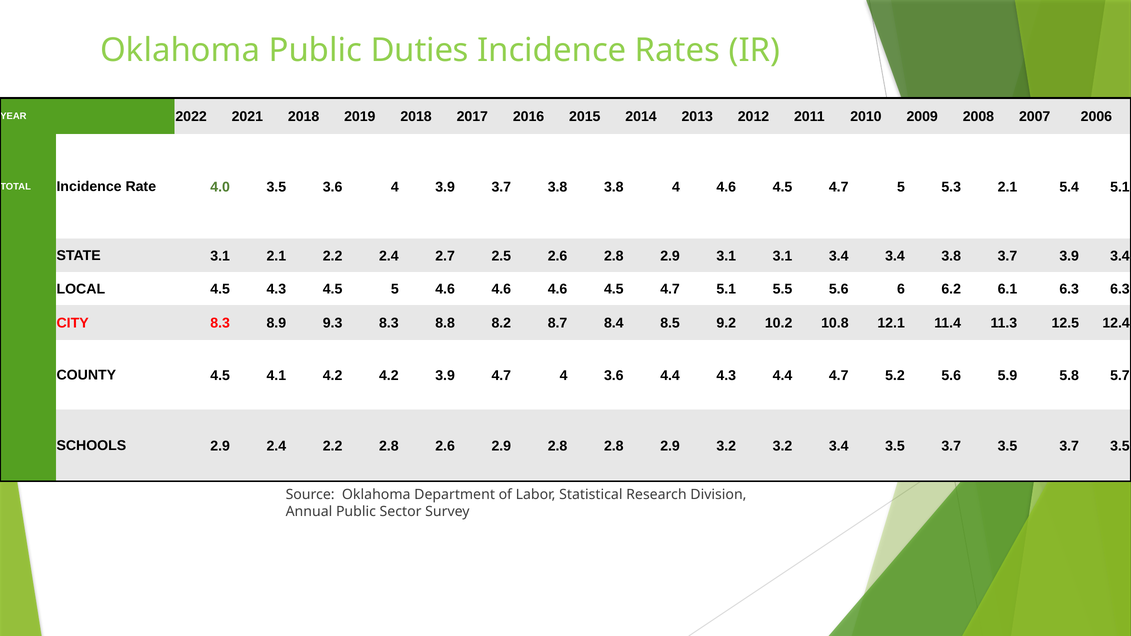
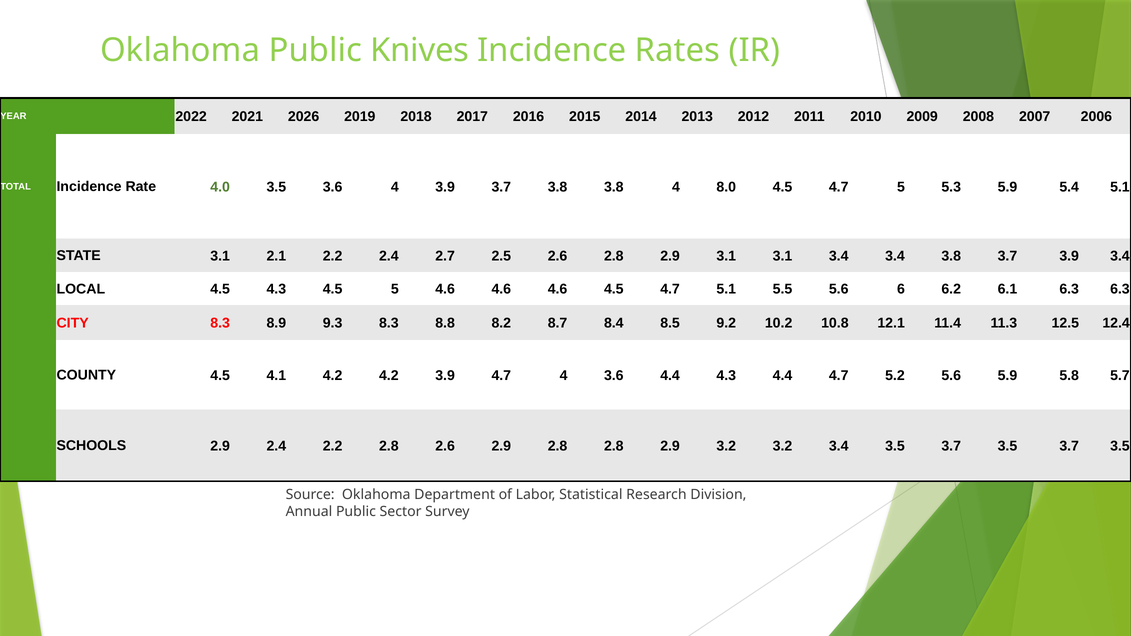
Duties: Duties -> Knives (420, 50)
2021 2018: 2018 -> 2026 (304, 117)
4 4.6: 4.6 -> 8.0 (726, 187)
5.3 2.1: 2.1 -> 5.9 (1007, 187)
